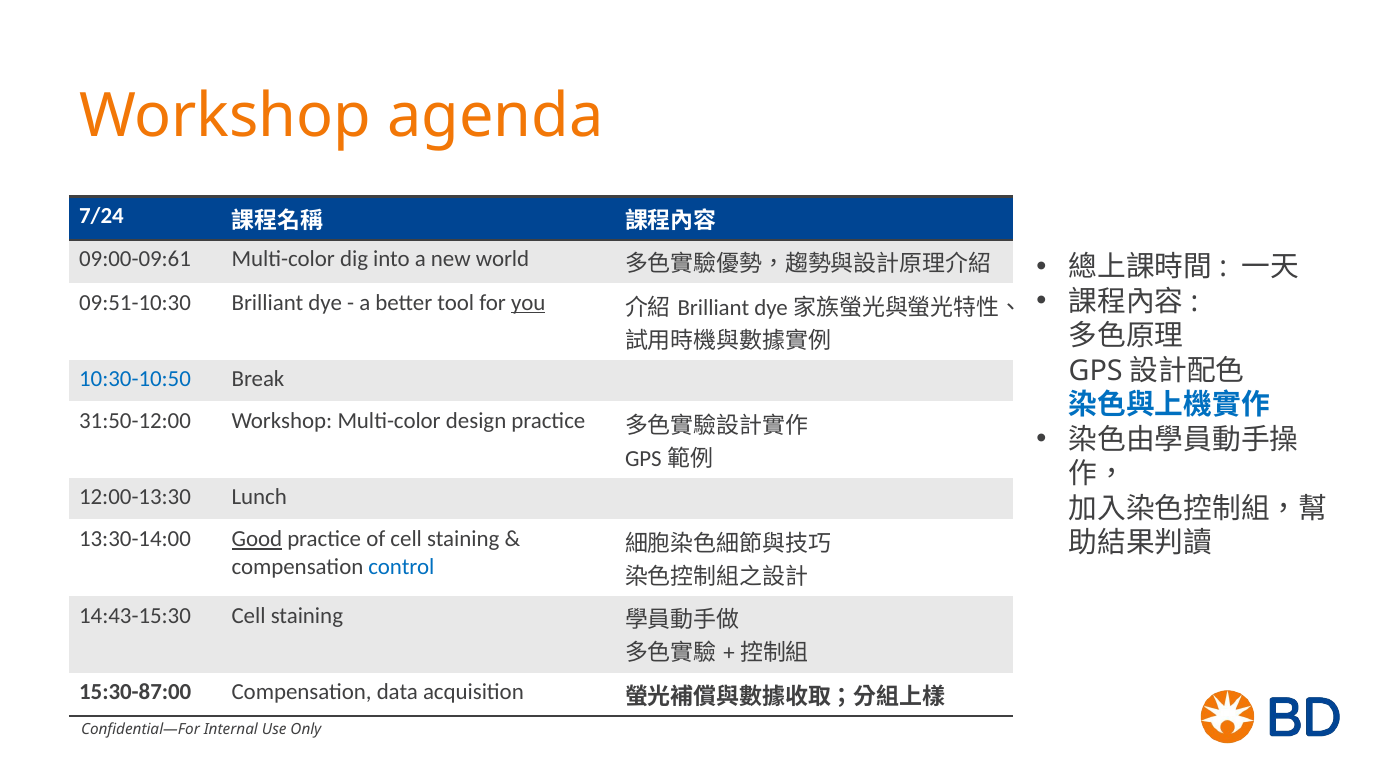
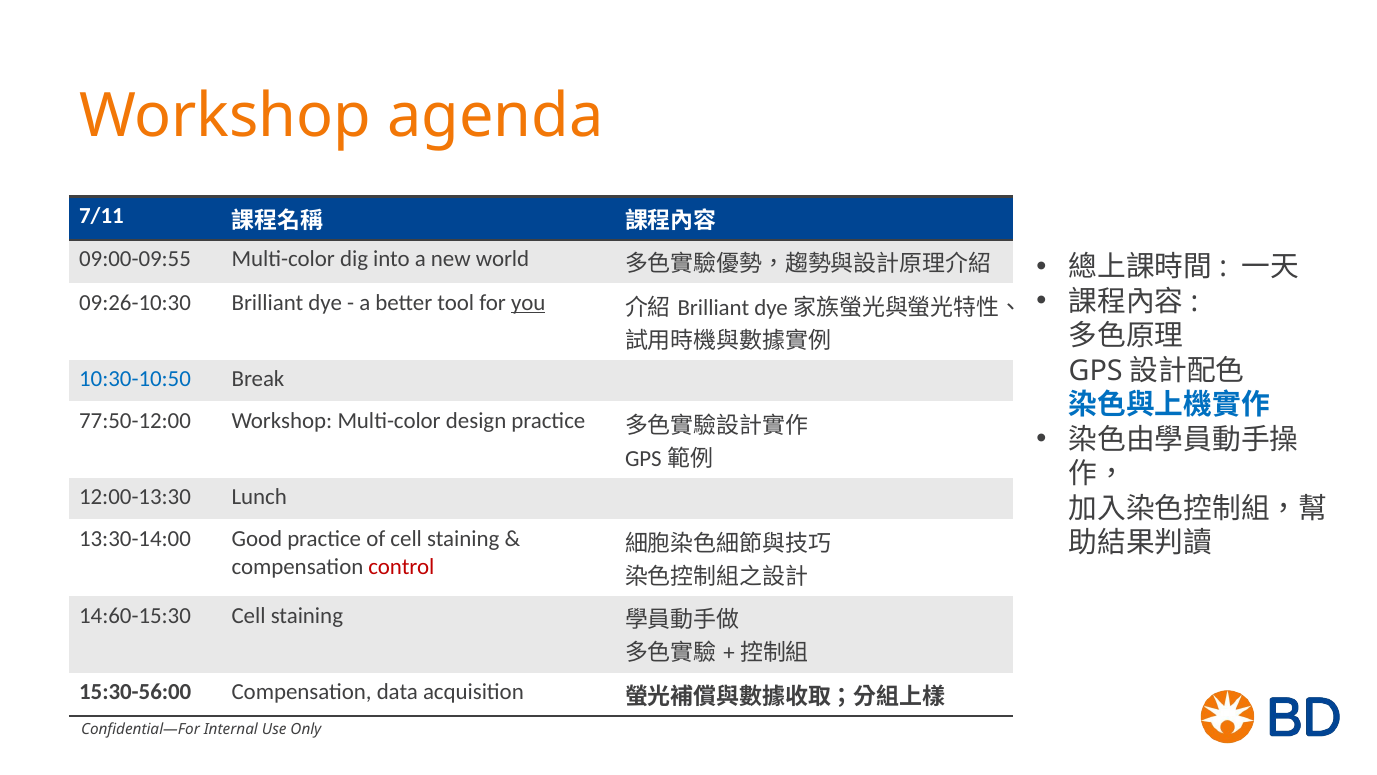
7/24: 7/24 -> 7/11 (101, 216)
09:00-09:61: 09:00-09:61 -> 09:00-09:55 (135, 259)
09:51-10:30: 09:51-10:30 -> 09:26-10:30 (135, 303)
31:50-12:00: 31:50-12:00 -> 77:50-12:00 (135, 421)
Good underline: present -> none (257, 539)
control colour: blue -> red (401, 567)
14:43-15:30: 14:43-15:30 -> 14:60-15:30 (135, 615)
15:30-87:00: 15:30-87:00 -> 15:30-56:00 (135, 692)
